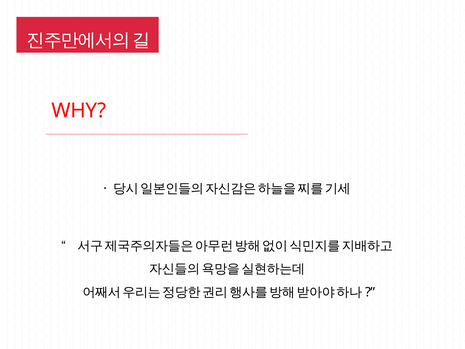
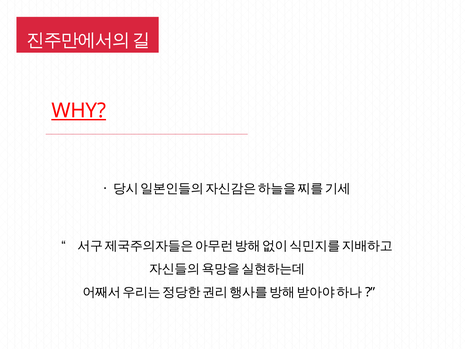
WHY underline: none -> present (79, 111)
